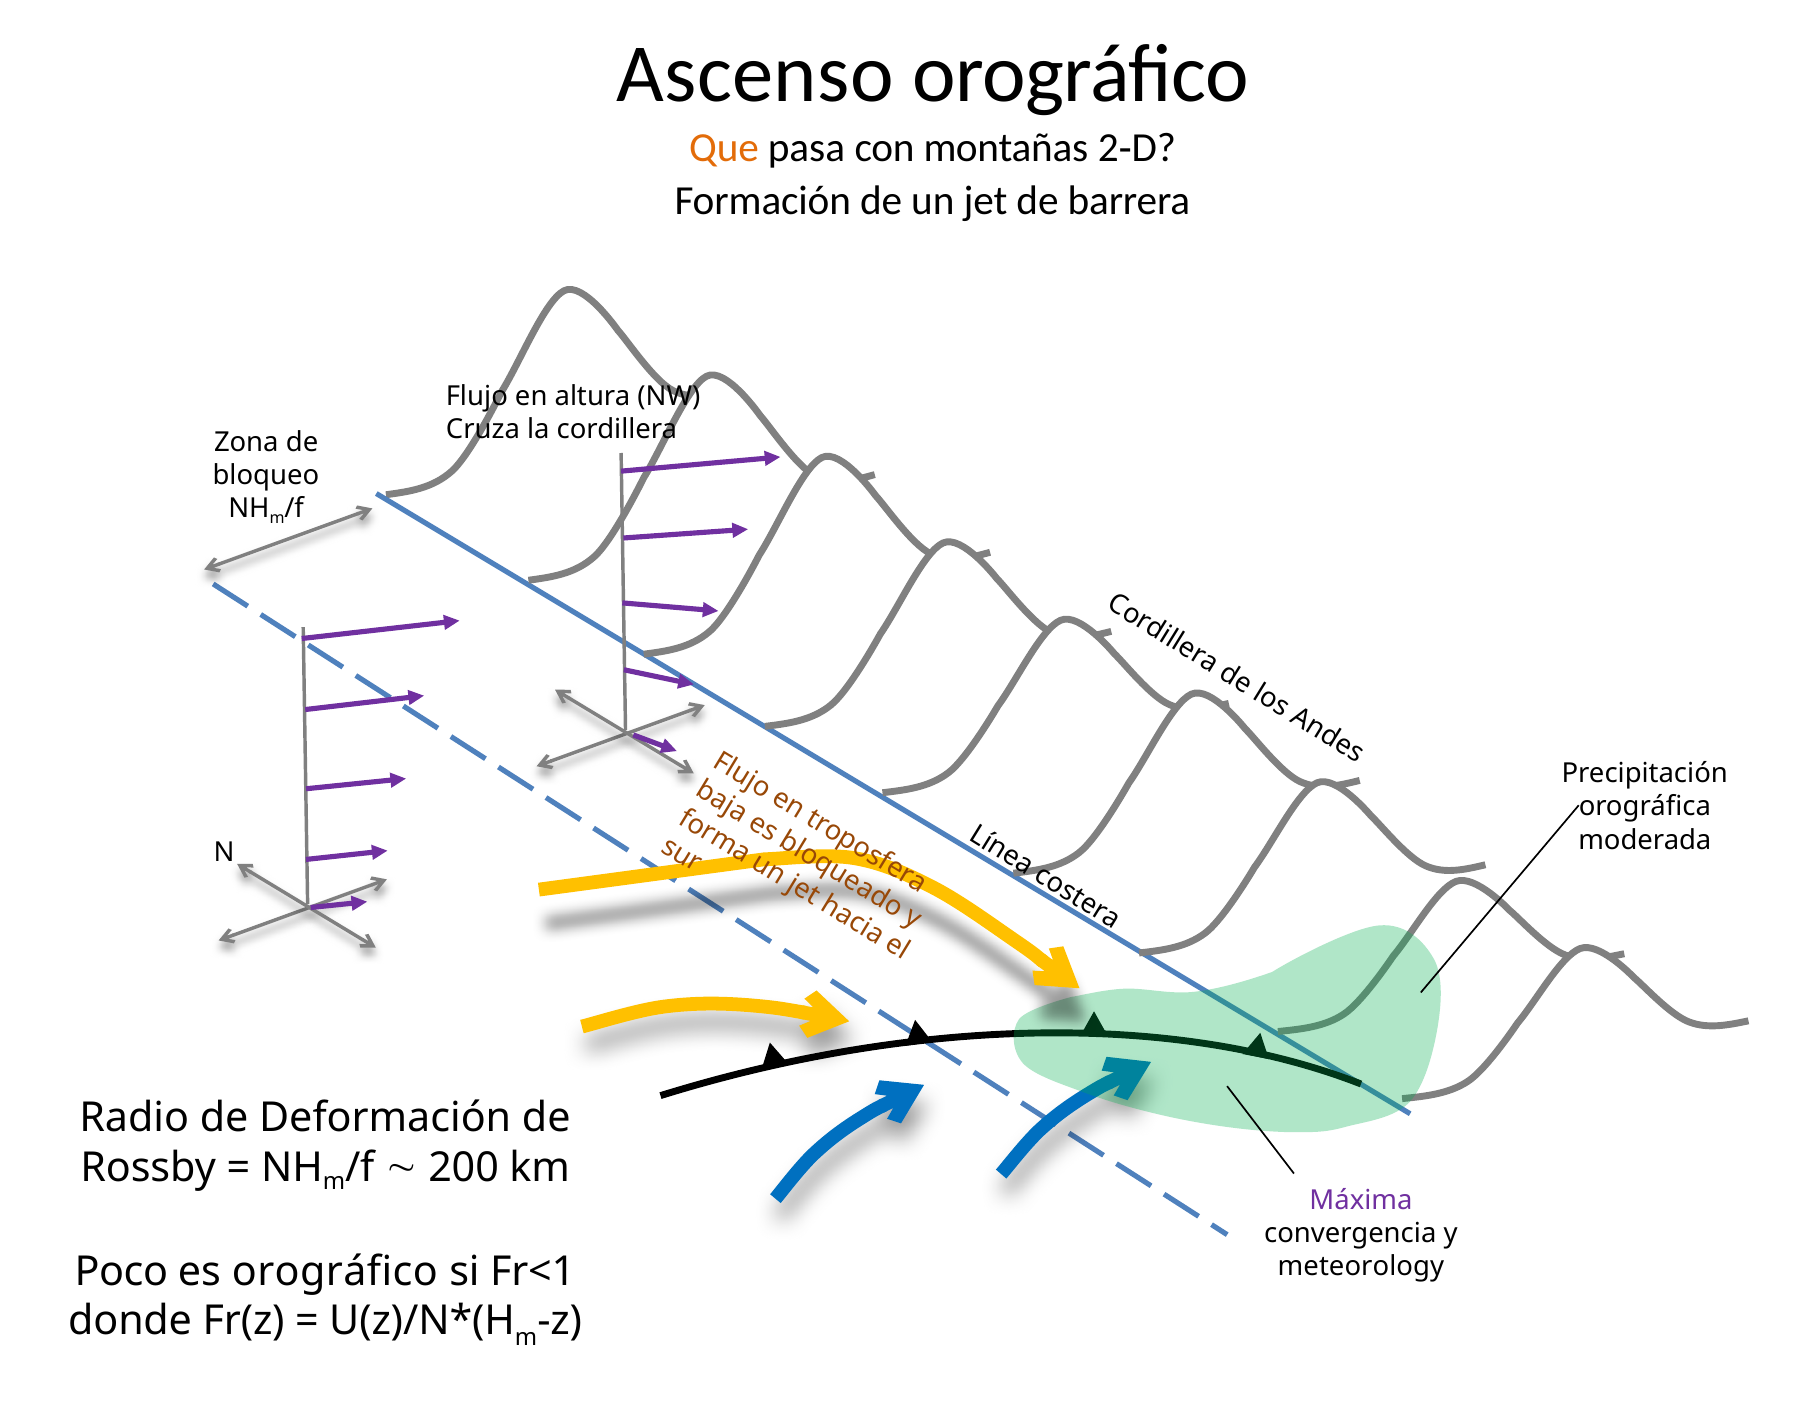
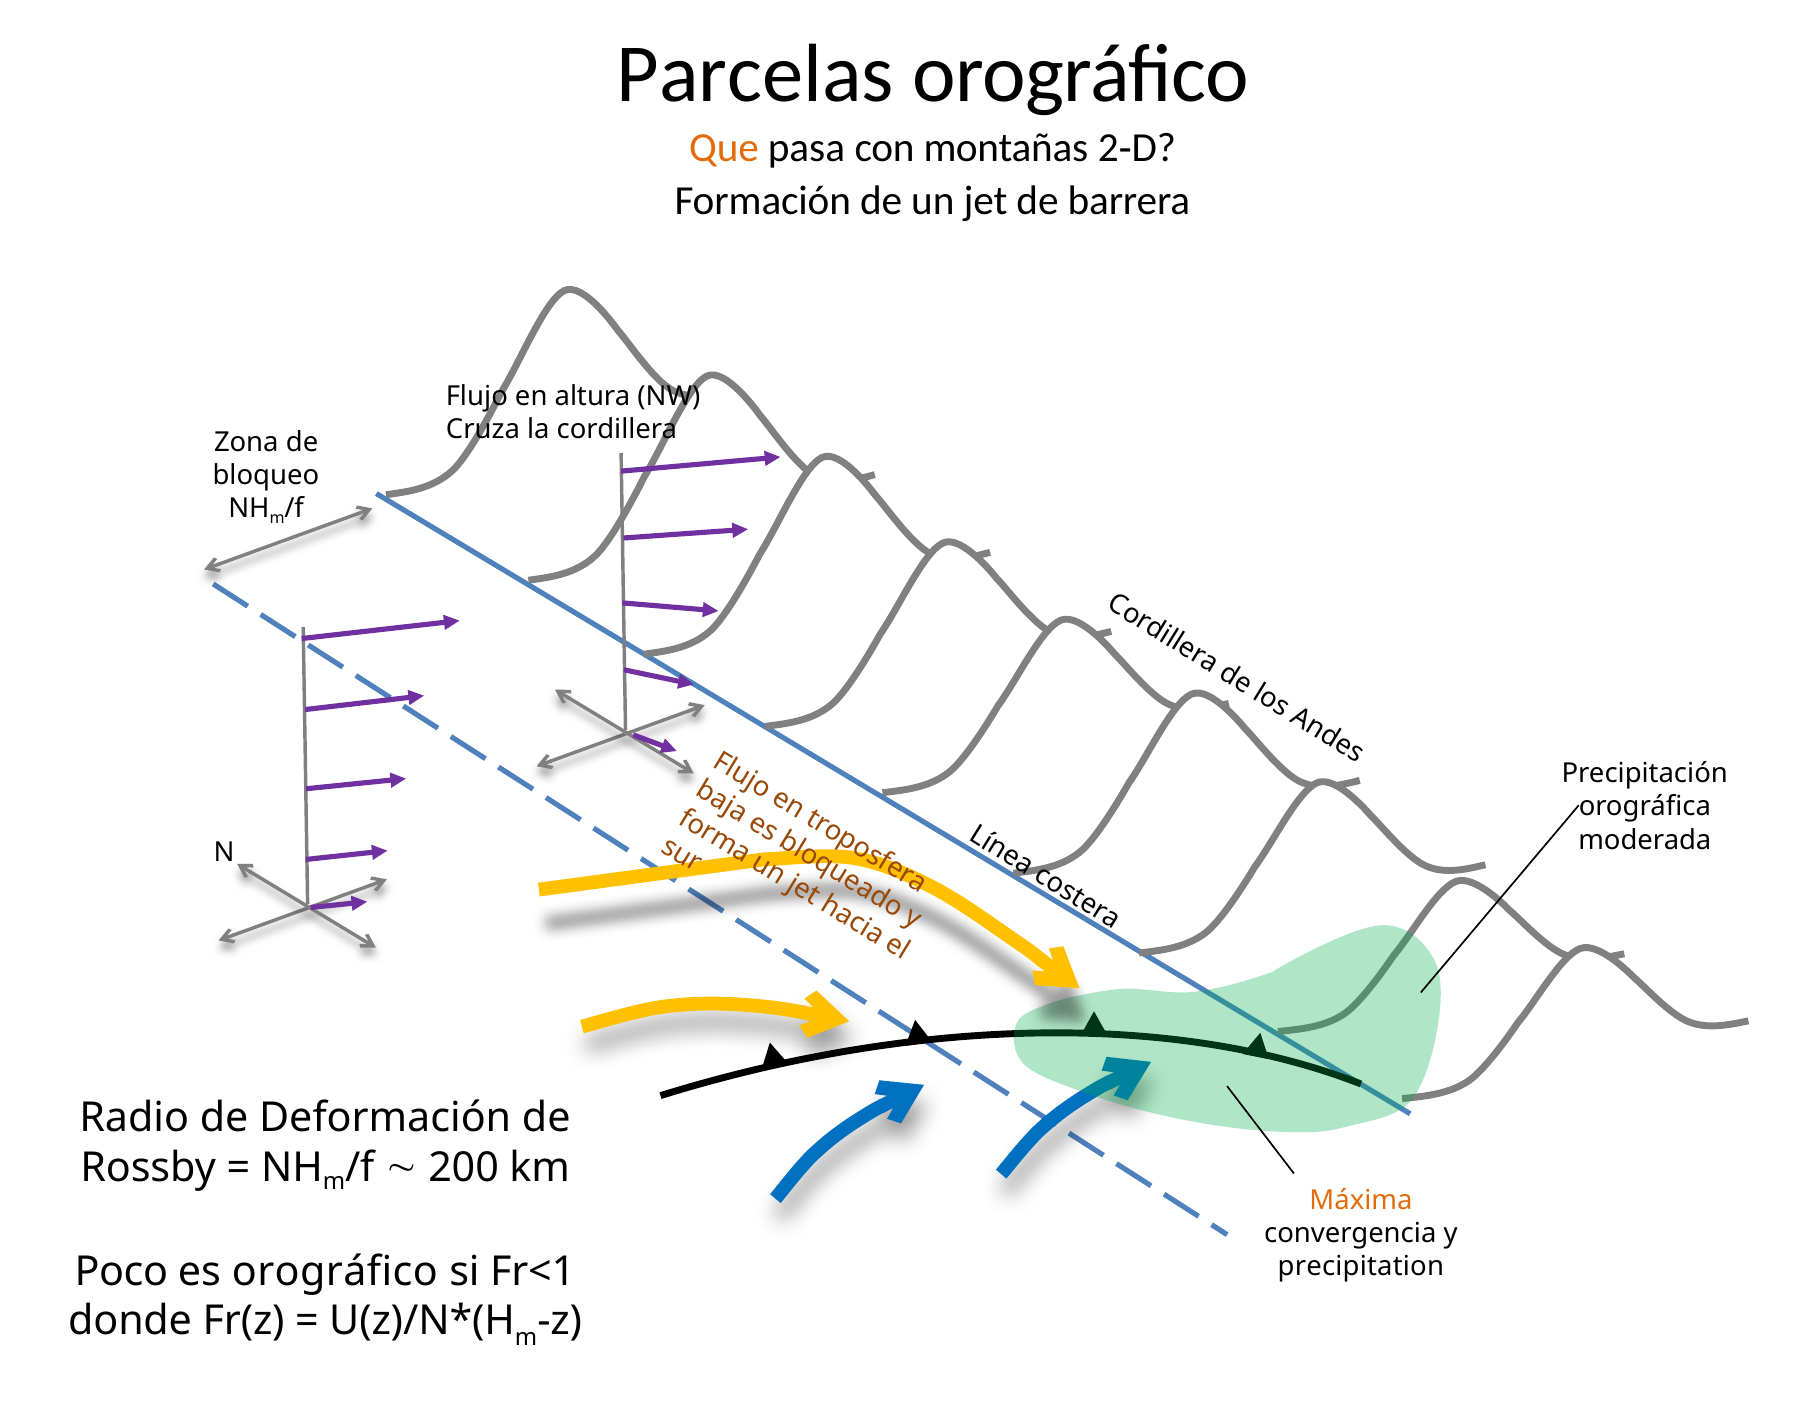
Ascenso: Ascenso -> Parcelas (755, 74)
Máxima colour: purple -> orange (1361, 1199)
meteorology: meteorology -> precipitation (1361, 1265)
